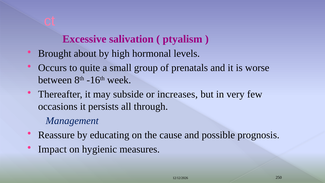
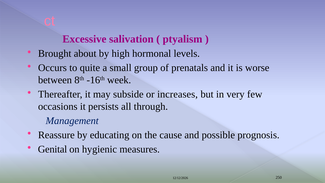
Impact: Impact -> Genital (52, 149)
